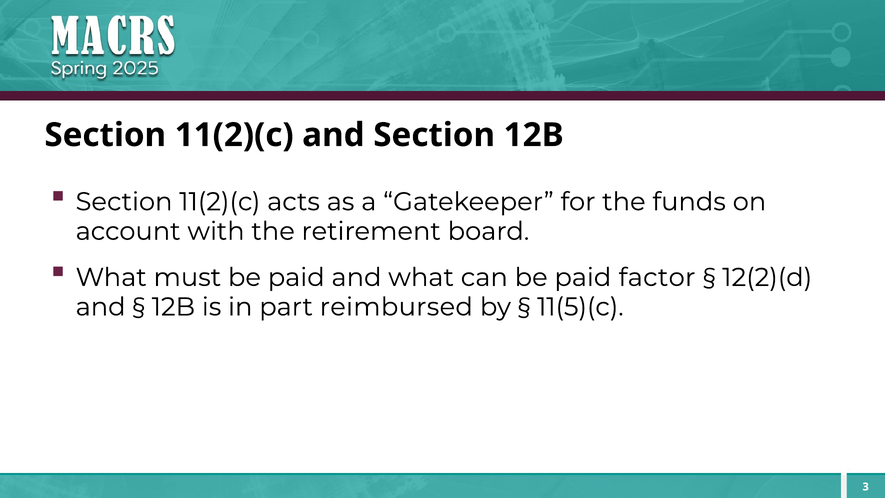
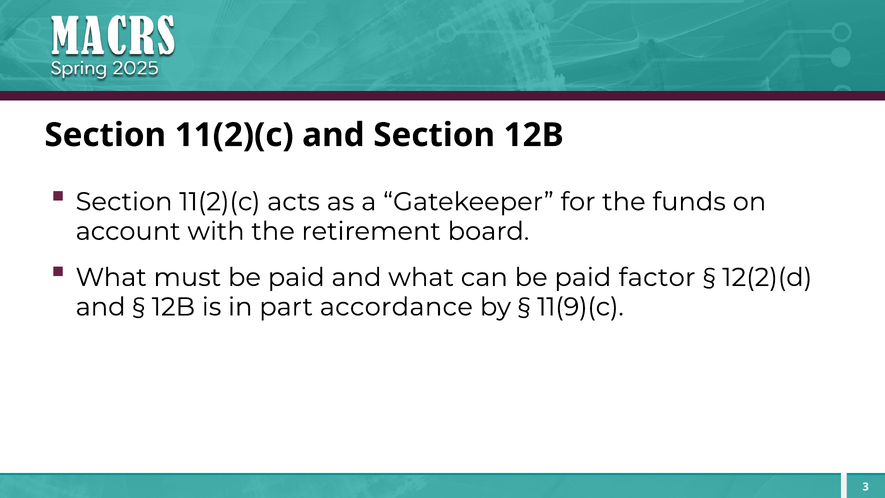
reimbursed: reimbursed -> accordance (396, 307)
11(5)(c: 11(5)(c -> 11(9)(c (580, 307)
